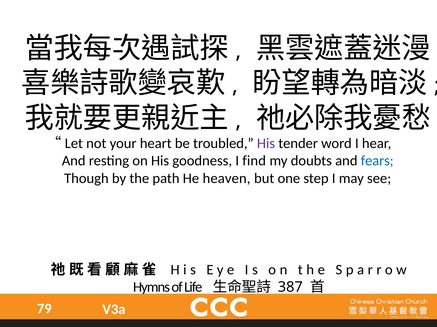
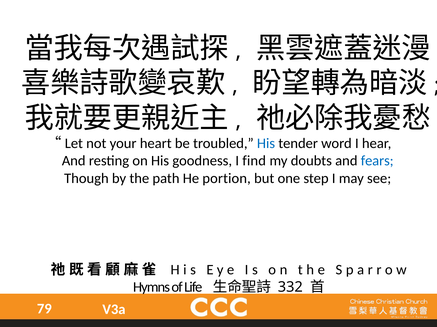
His colour: purple -> blue (266, 144)
heaven: heaven -> portion (227, 179)
387: 387 -> 332 (290, 288)
